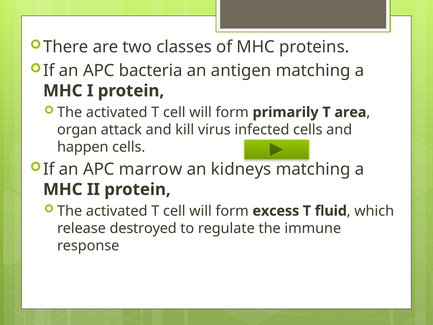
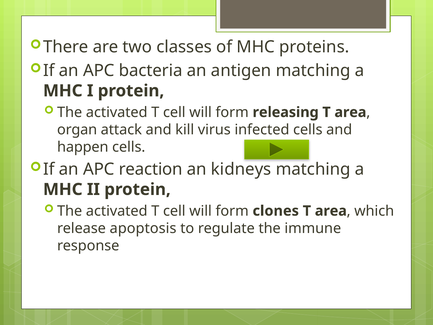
primarily: primarily -> releasing (286, 112)
marrow: marrow -> reaction (151, 169)
excess: excess -> clones (276, 211)
fluid: fluid -> area (331, 211)
destroyed: destroyed -> apoptosis (143, 228)
